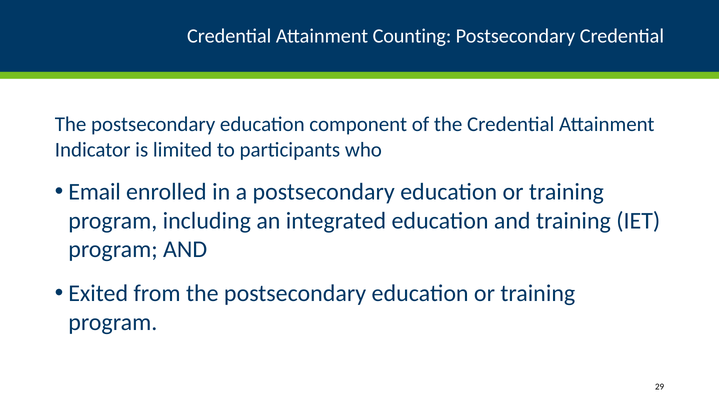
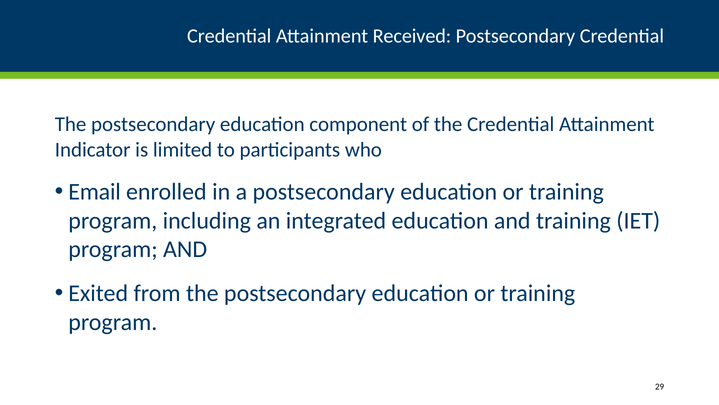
Counting: Counting -> Received (412, 36)
